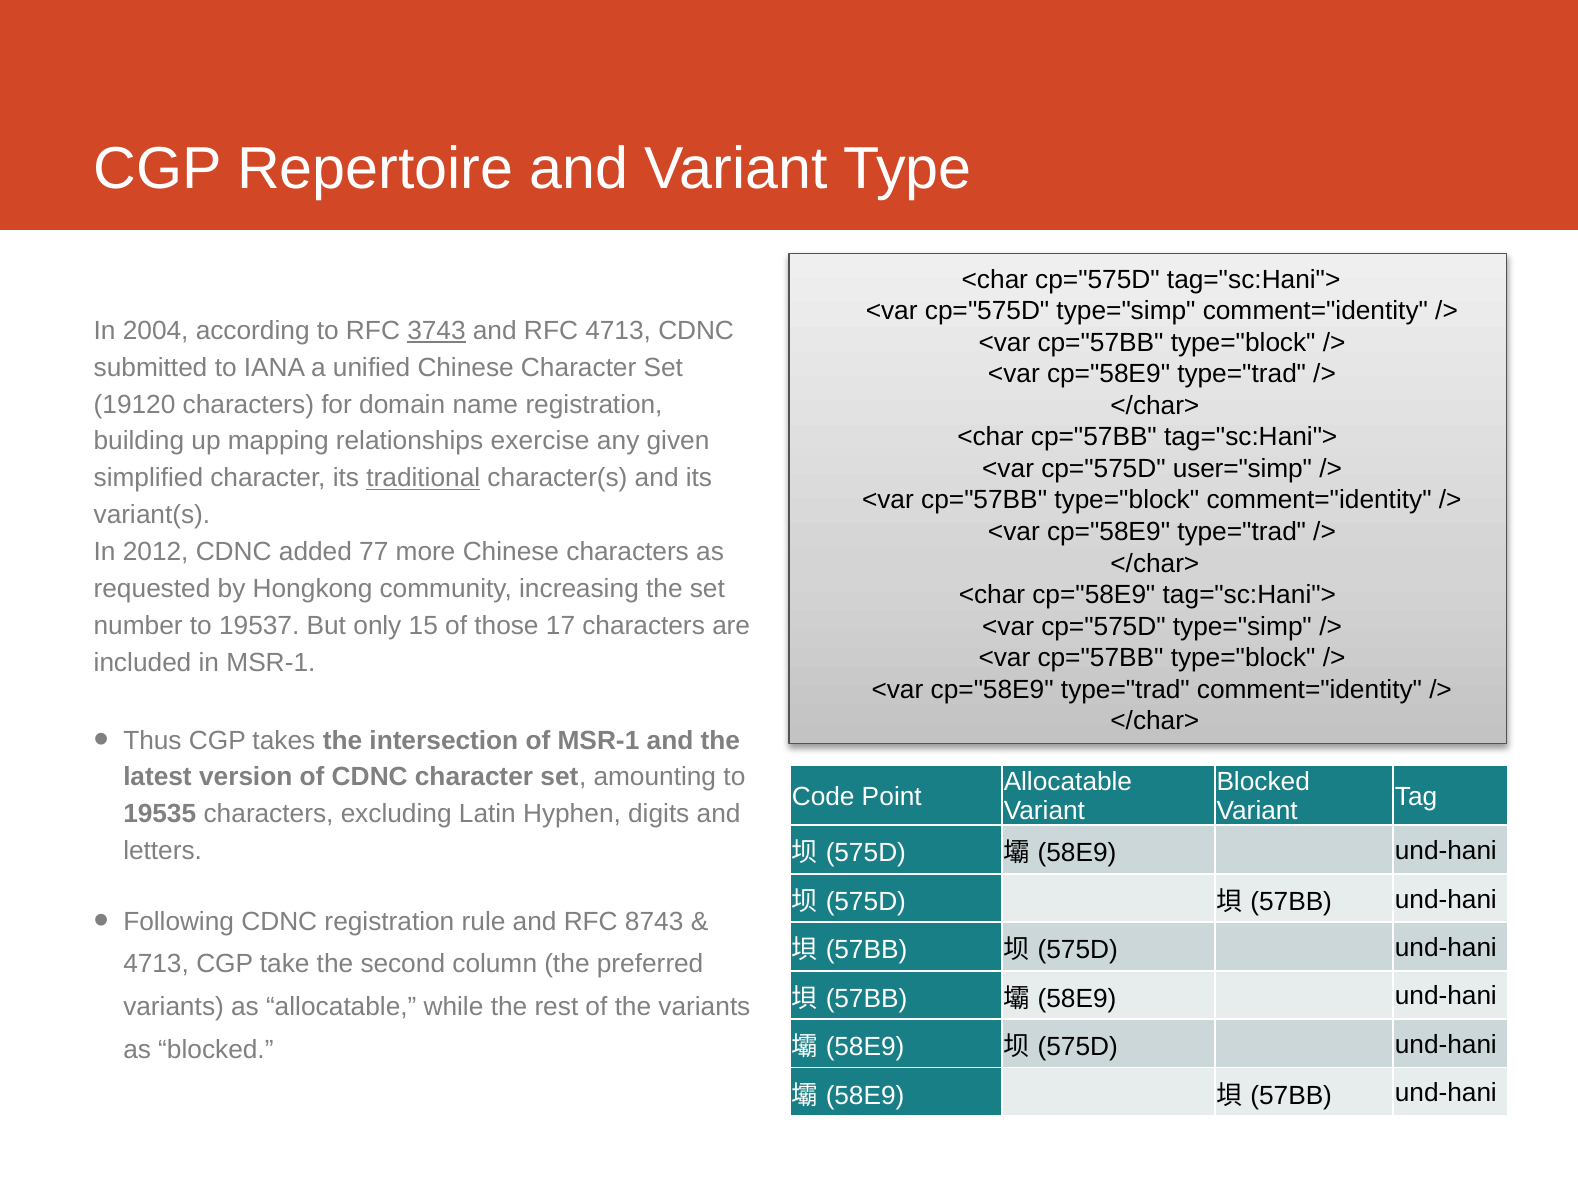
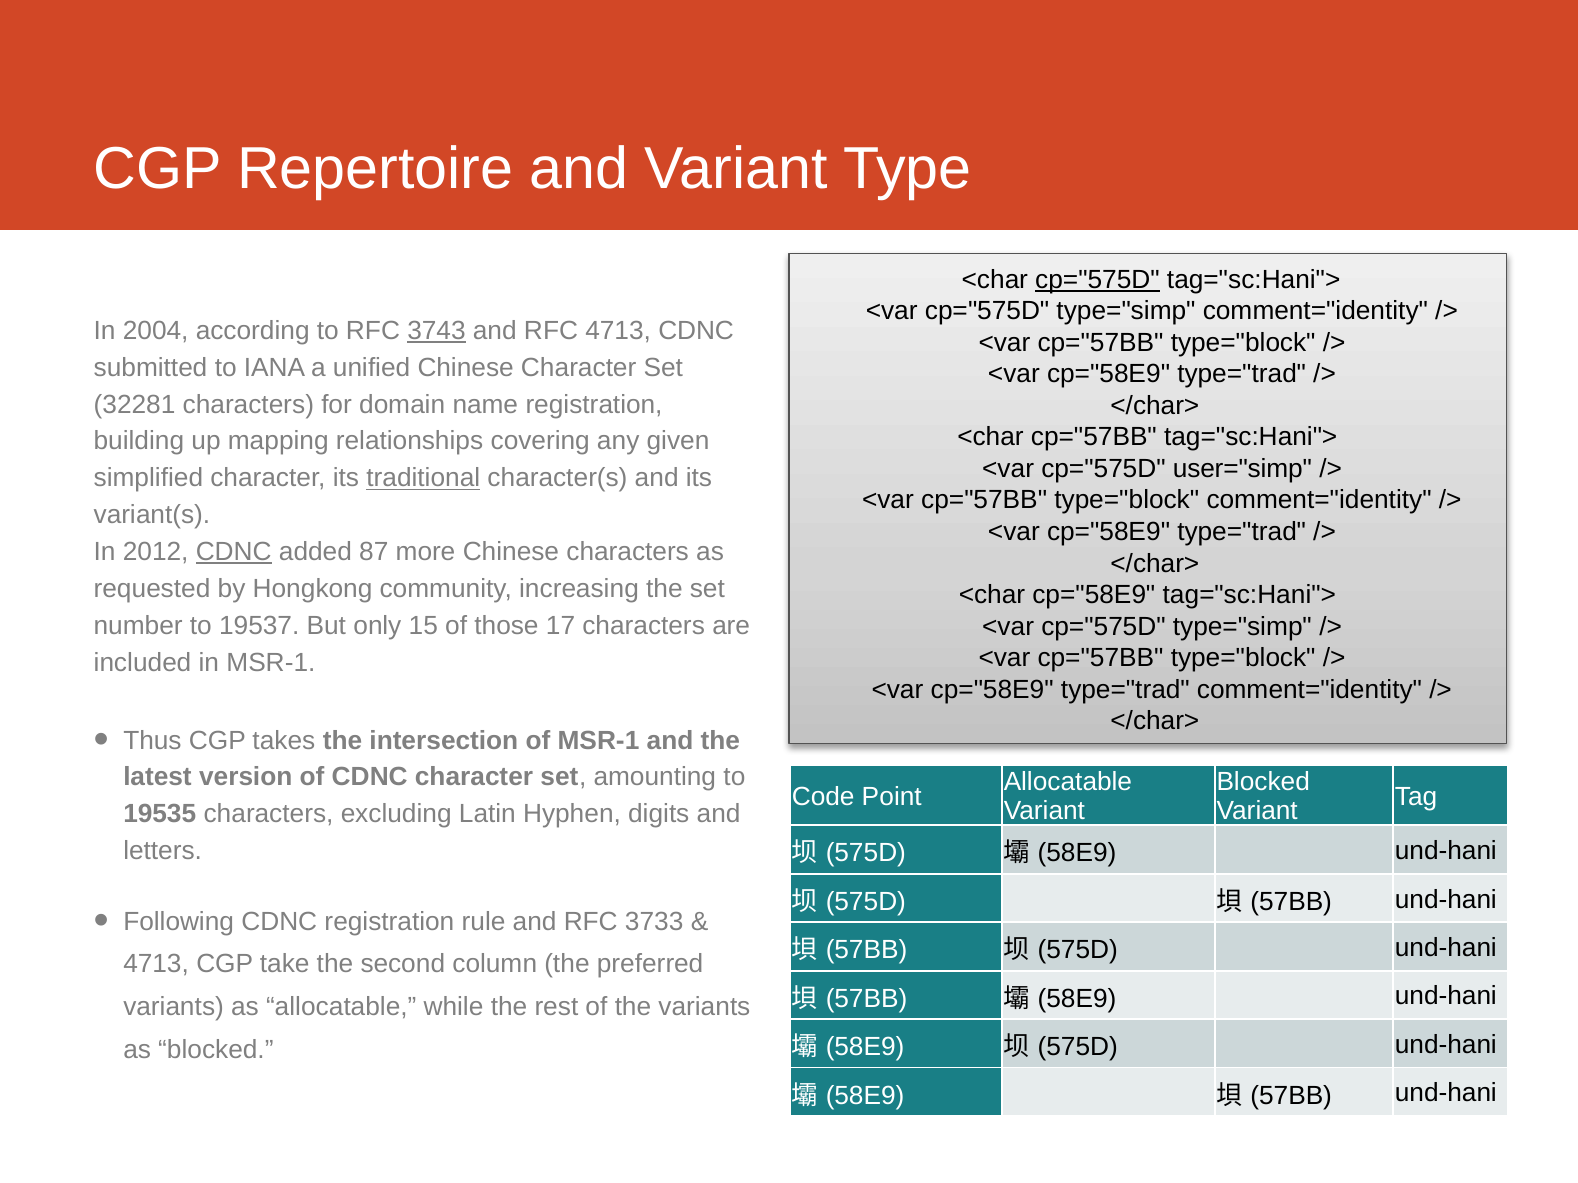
cp="575D underline: none -> present (1097, 280)
19120: 19120 -> 32281 (135, 405)
exercise: exercise -> covering (540, 441)
CDNC underline: none -> present (234, 552)
77: 77 -> 87 (374, 552)
8743: 8743 -> 3733 (654, 922)
